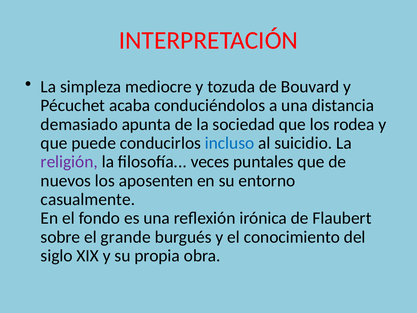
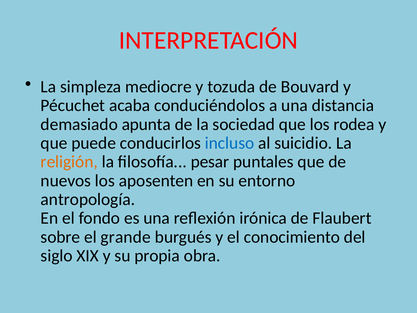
religión colour: purple -> orange (69, 162)
veces: veces -> pesar (210, 162)
casualmente: casualmente -> antropología (88, 199)
